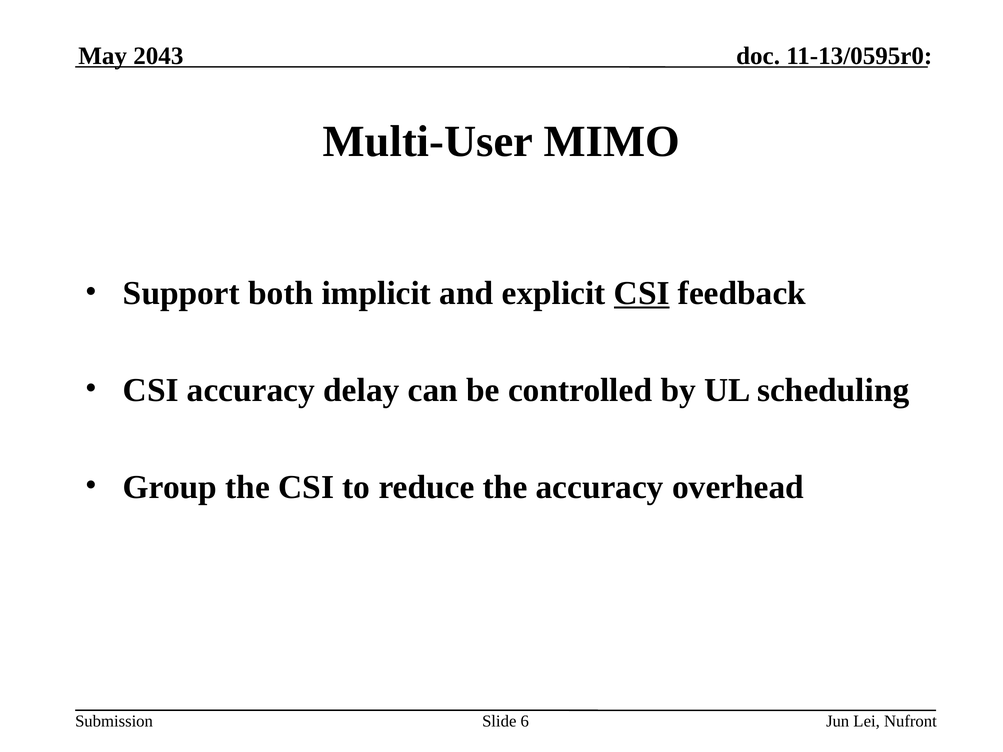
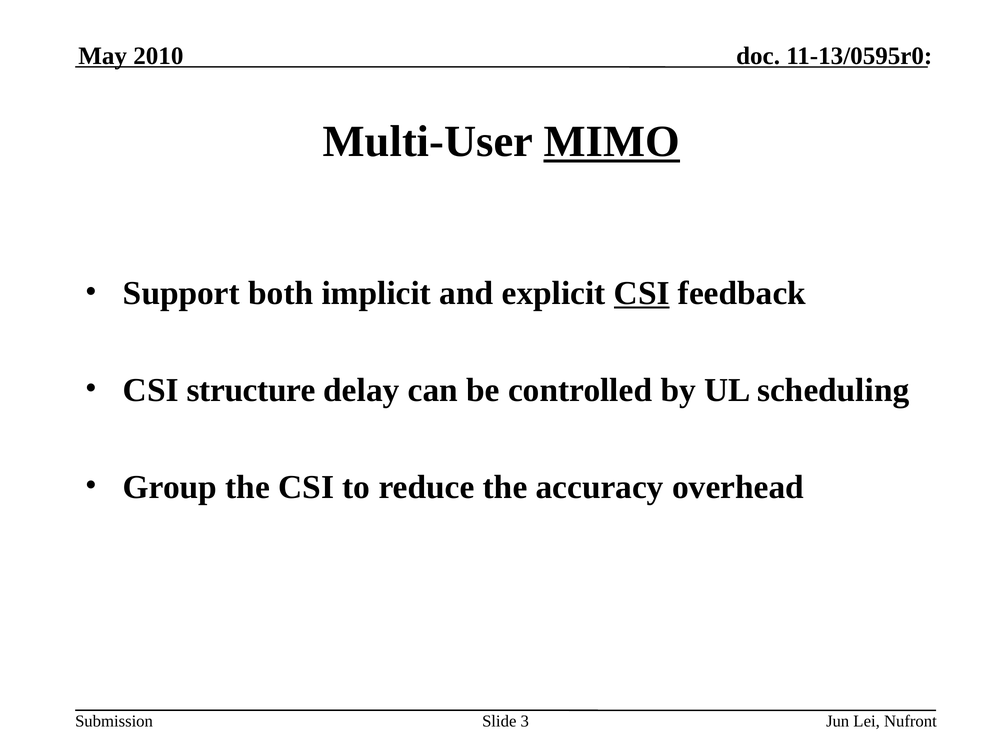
2043: 2043 -> 2010 (158, 56)
MIMO underline: none -> present (612, 142)
CSI accuracy: accuracy -> structure (251, 390)
6: 6 -> 3 (525, 721)
